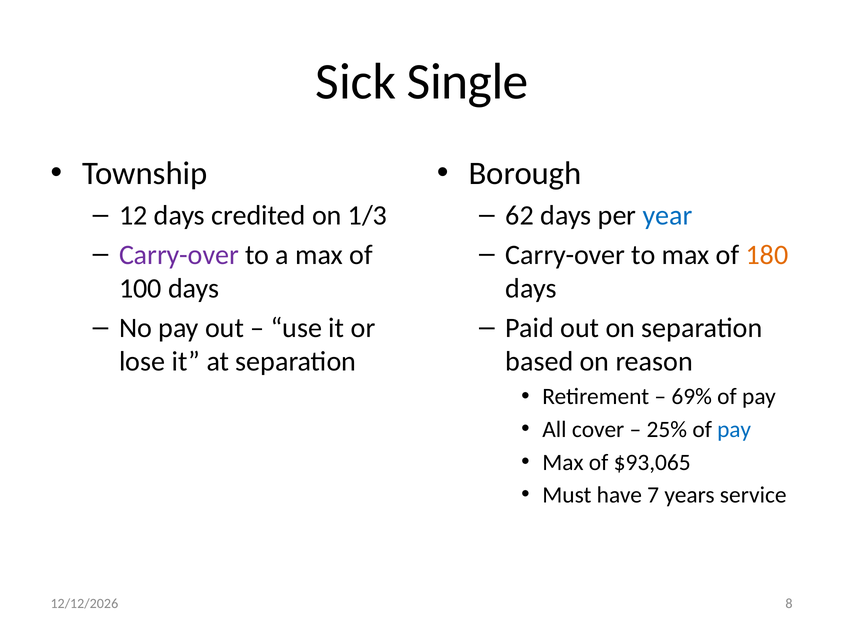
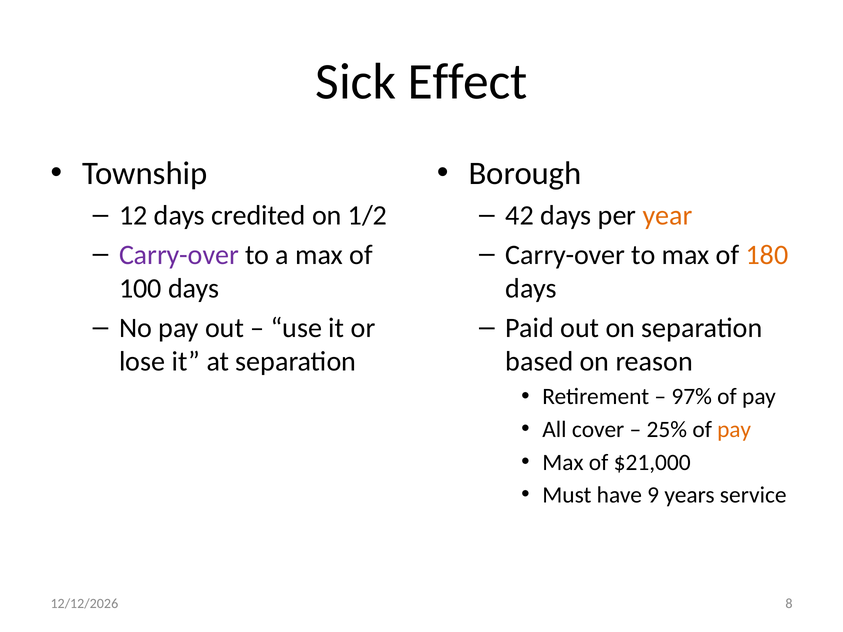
Single: Single -> Effect (468, 82)
1/3: 1/3 -> 1/2 (367, 216)
62: 62 -> 42 (520, 216)
year colour: blue -> orange (667, 216)
69%: 69% -> 97% (692, 397)
pay colour: blue -> orange (734, 430)
$93,065: $93,065 -> $21,000 (652, 462)
7: 7 -> 9 (653, 495)
